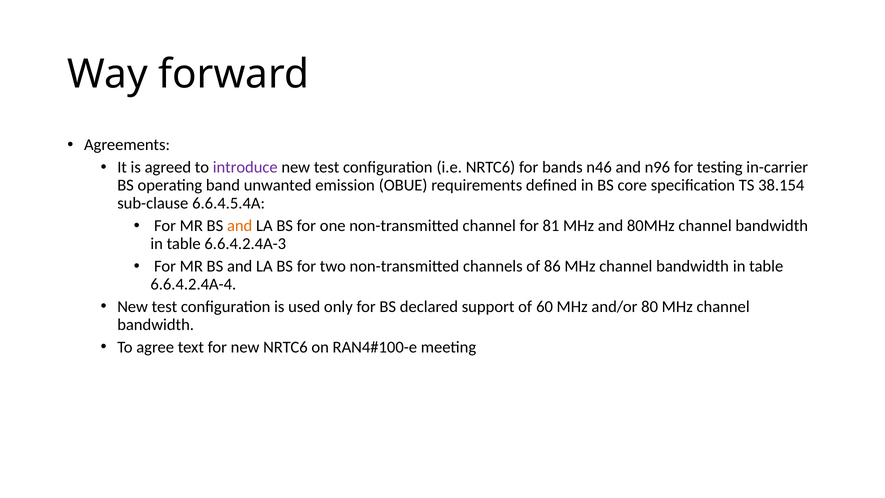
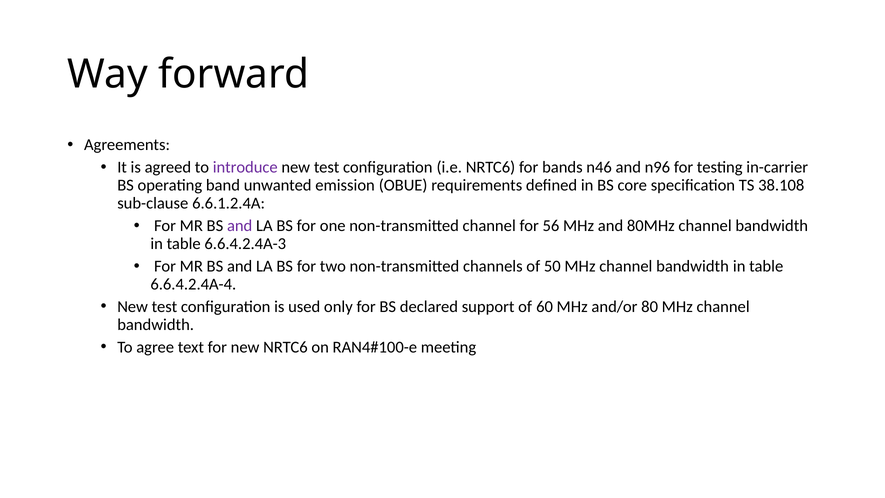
38.154: 38.154 -> 38.108 (781, 185)
6.6.4.5.4A: 6.6.4.5.4A -> 6.6.1.2.4A (229, 203)
and colour: orange -> purple (240, 226)
81: 81 -> 56 (551, 226)
86: 86 -> 50 (552, 266)
